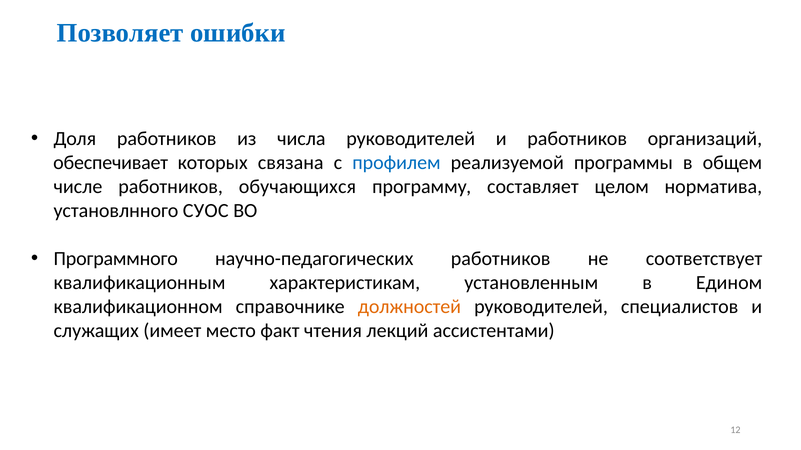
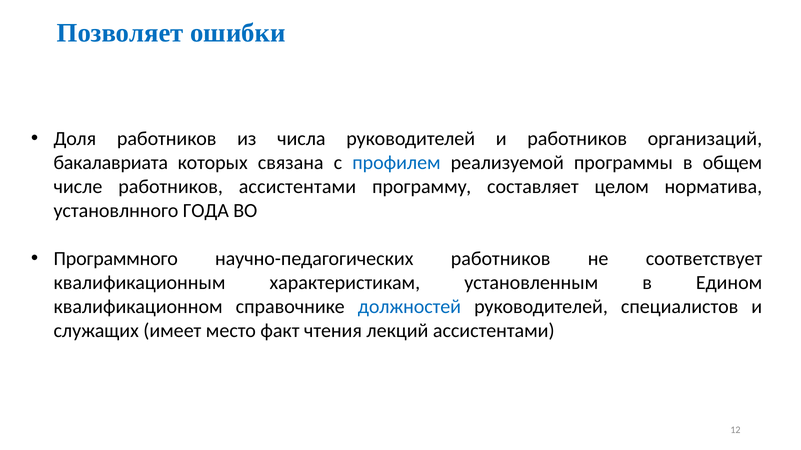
обеспечивает: обеспечивает -> бакалавриата (111, 163)
работников обучающихся: обучающихся -> ассистентами (297, 187)
СУОС: СУОС -> ГОДА (206, 211)
должностей colour: orange -> blue (409, 307)
